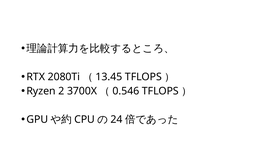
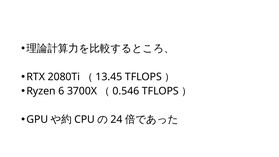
2: 2 -> 6 (61, 91)
